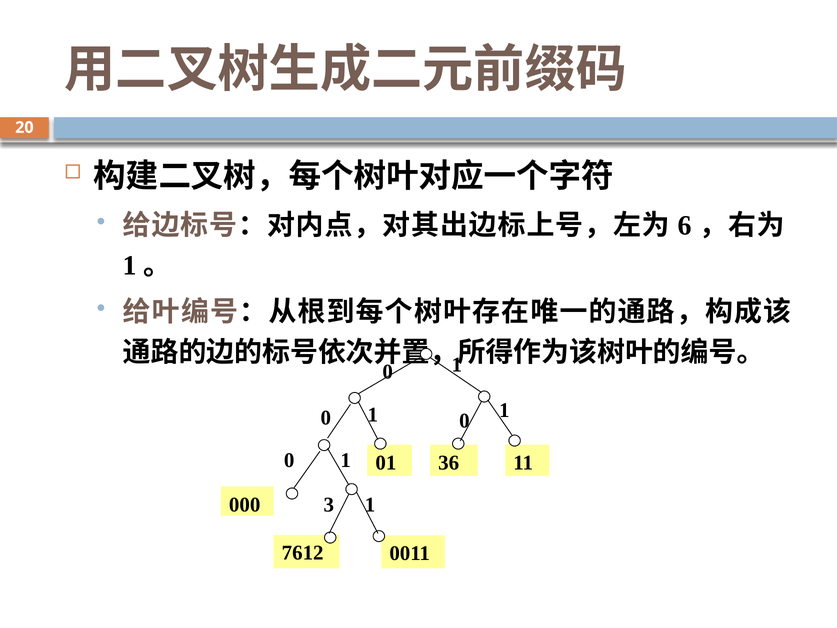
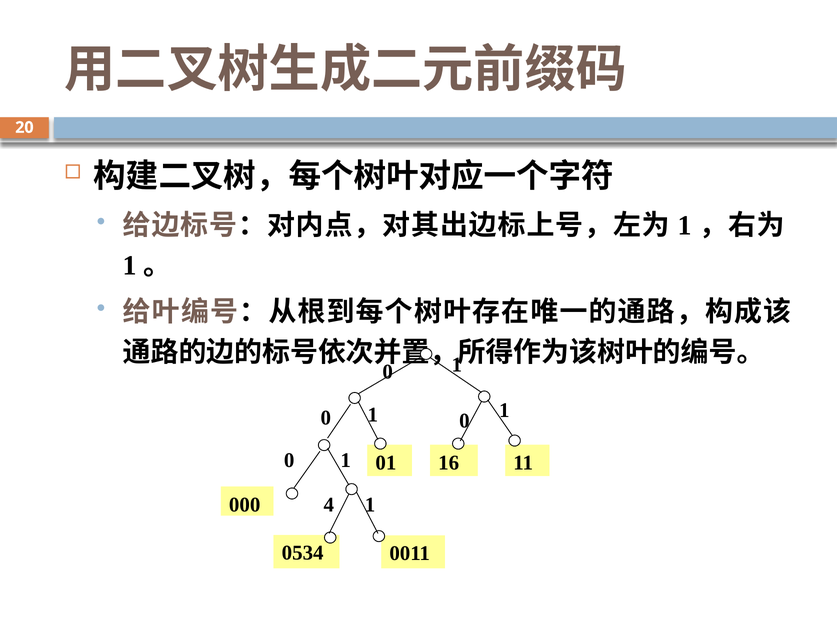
6: 6 -> 1 (685, 225)
36: 36 -> 16 (449, 463)
3: 3 -> 4 (329, 504)
7612: 7612 -> 0534 (303, 553)
